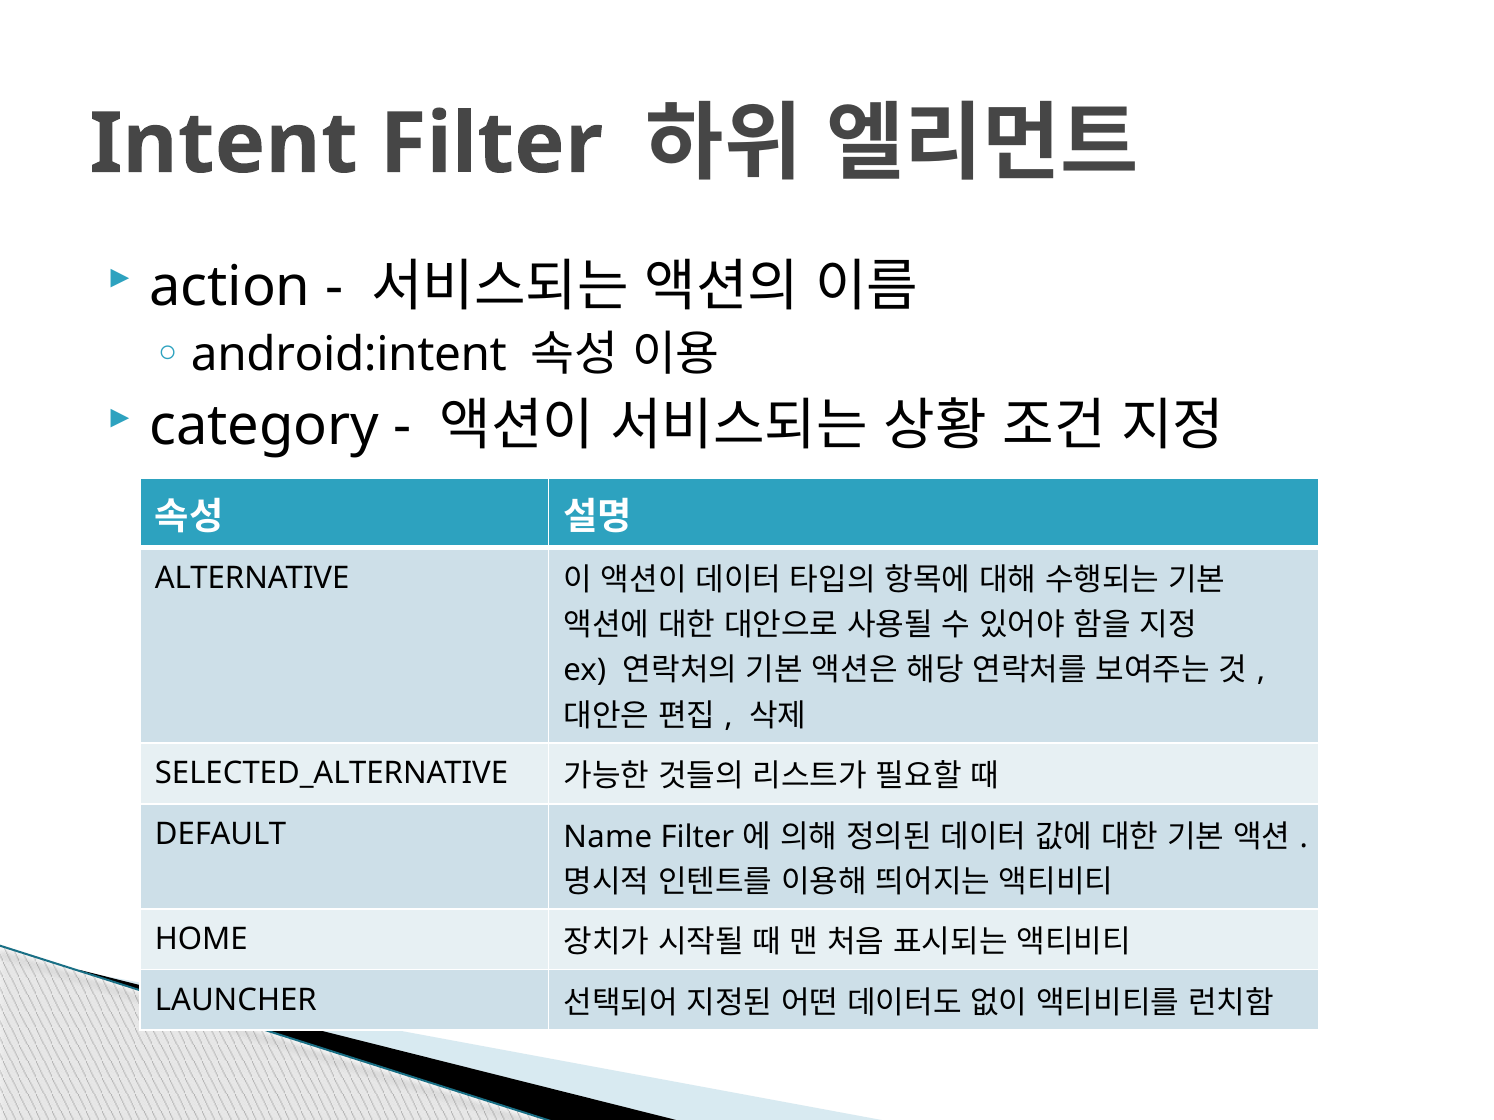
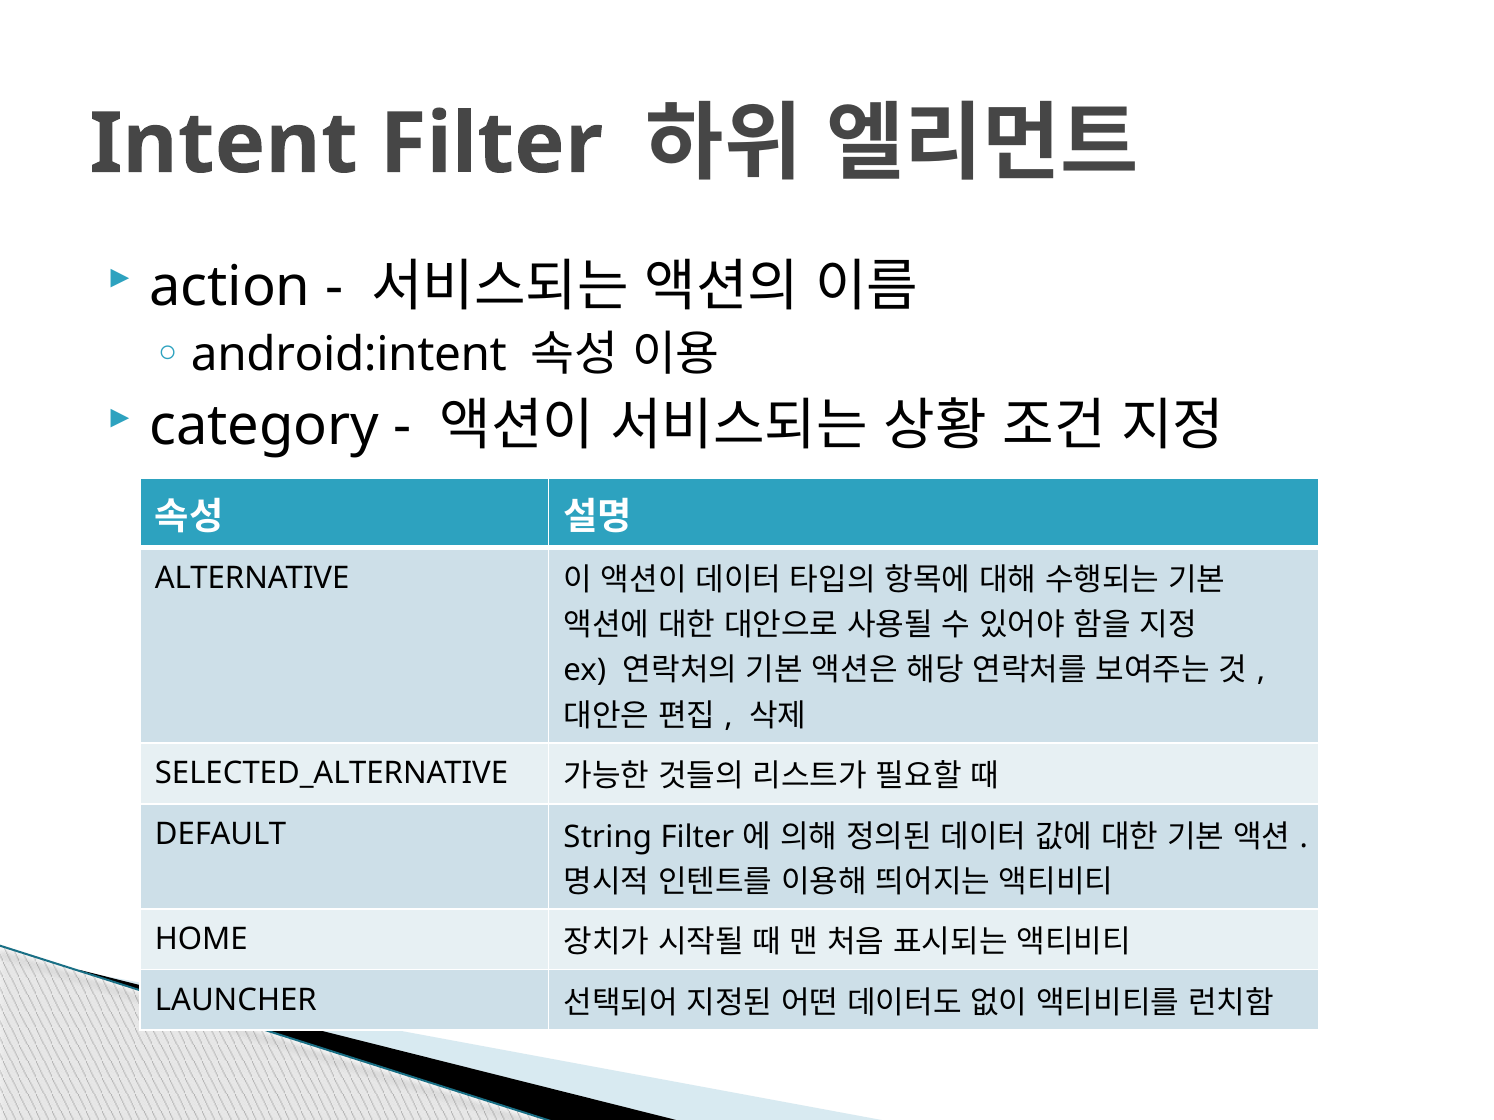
Name: Name -> String (608, 837)
